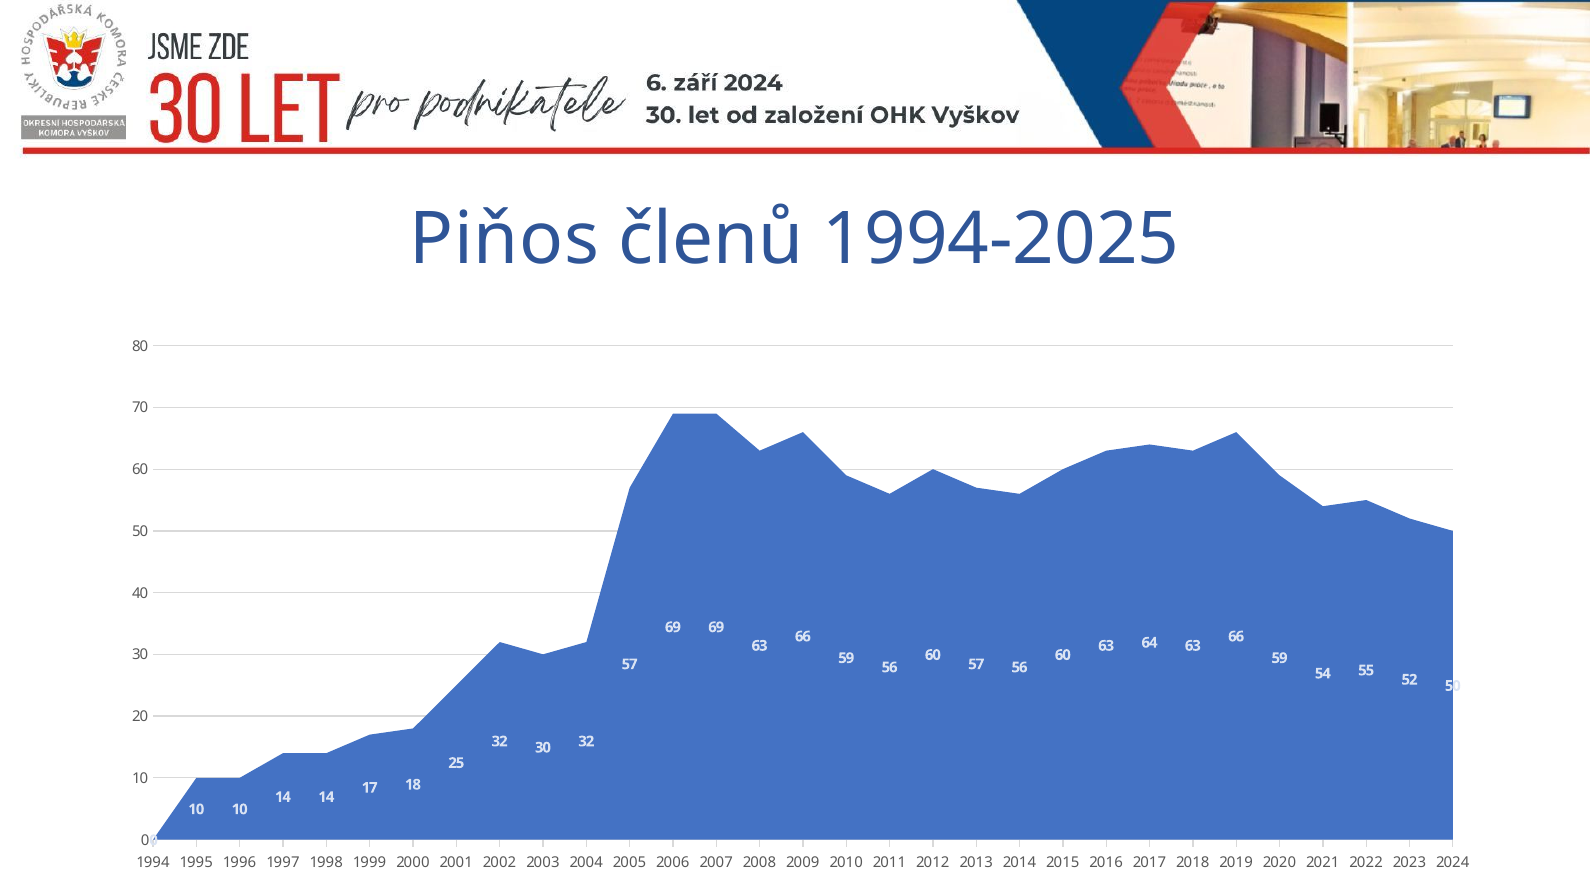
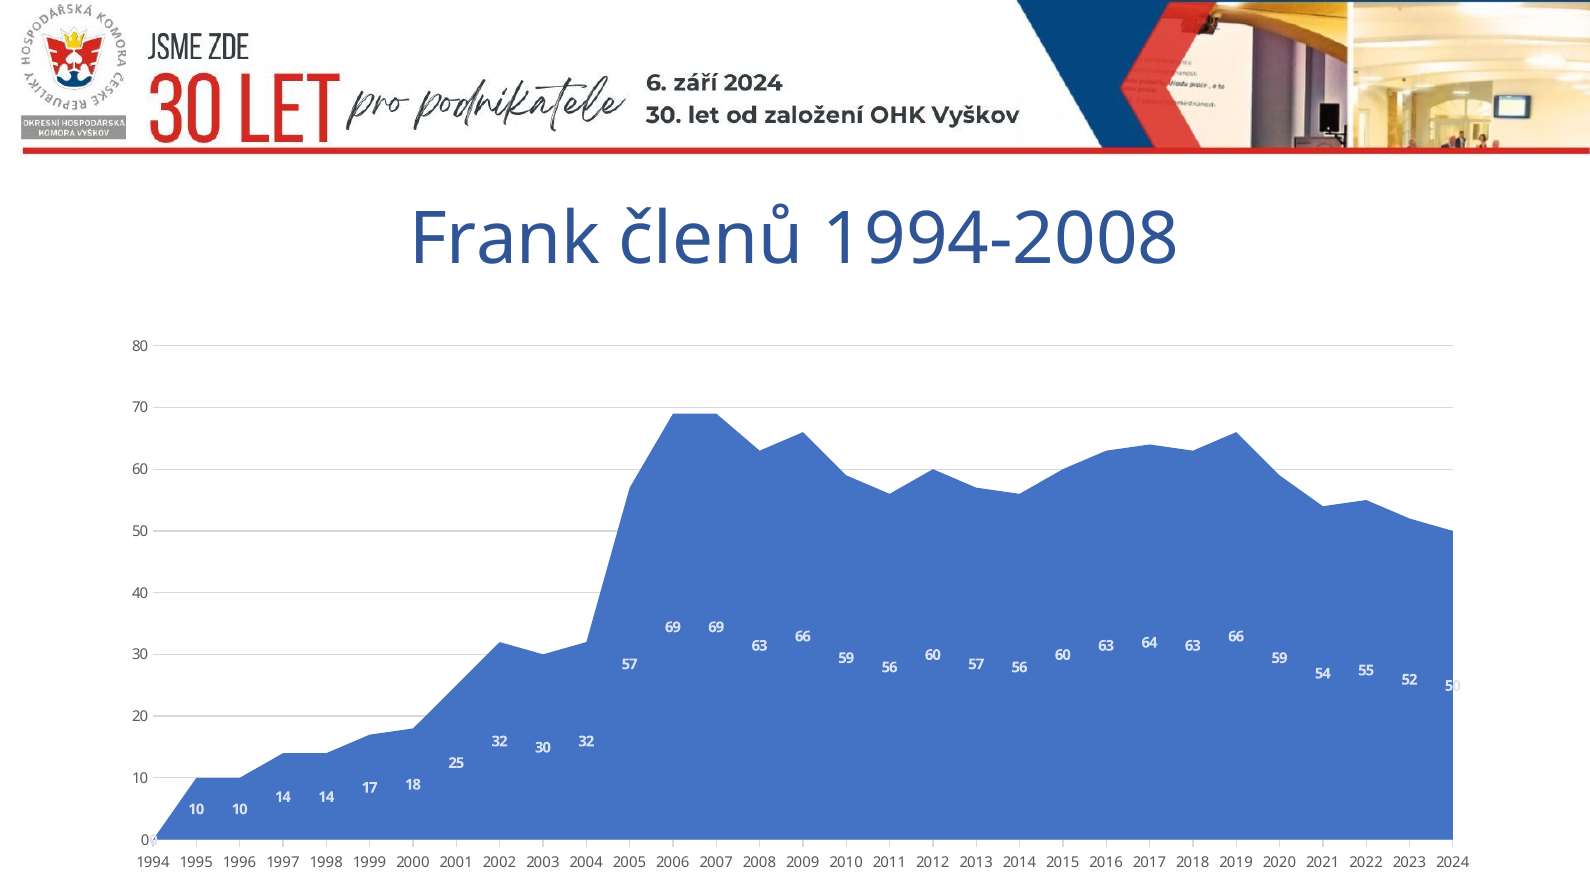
Piňos: Piňos -> Frank (505, 240)
1994-2025: 1994-2025 -> 1994-2008 (1001, 240)
